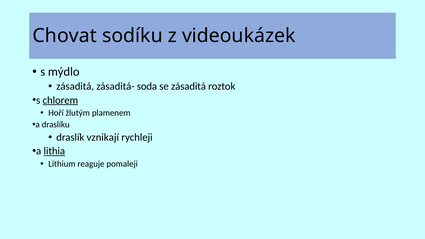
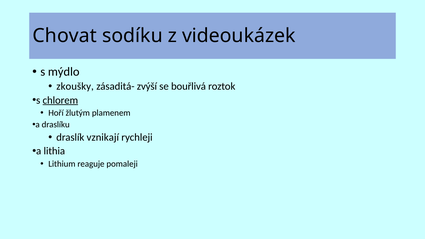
zásaditá: zásaditá -> zkoušky (75, 87)
soda: soda -> zvýší (147, 87)
se zásaditá: zásaditá -> bouřlivá (189, 87)
lithia underline: present -> none (54, 151)
